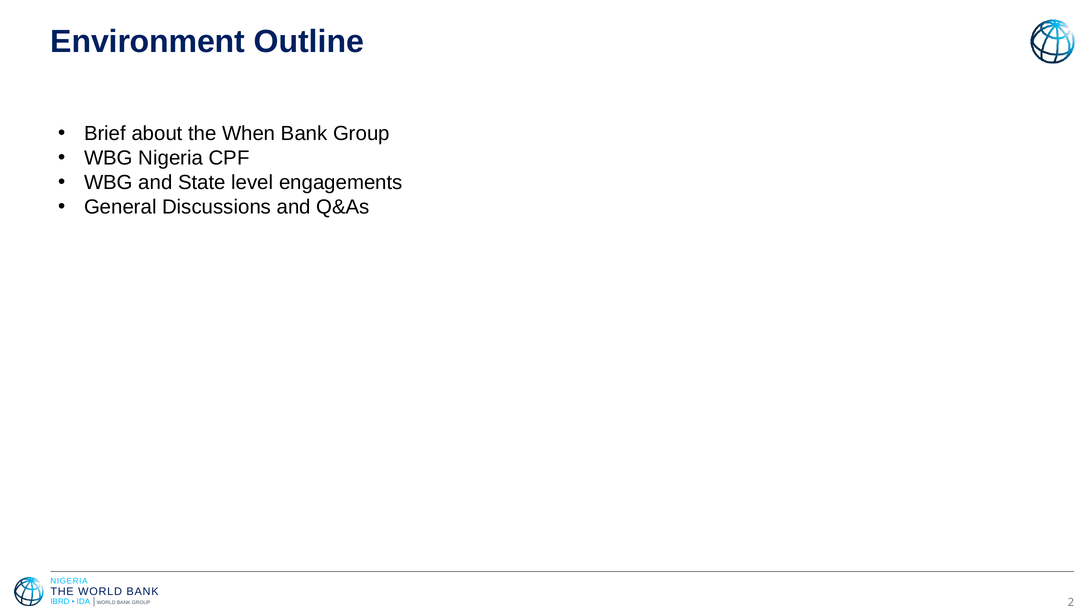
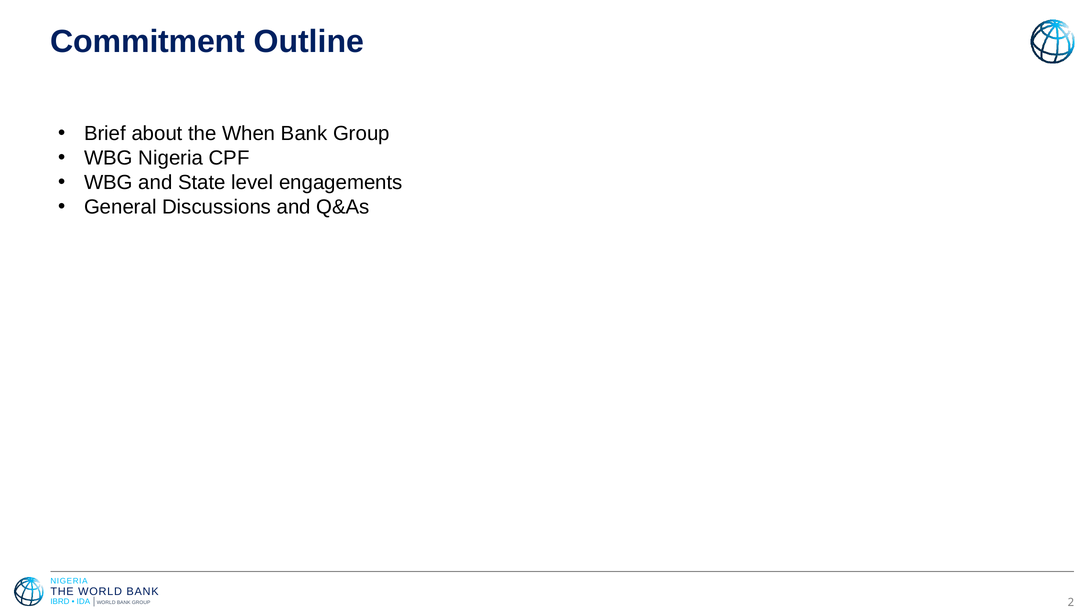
Environment: Environment -> Commitment (148, 42)
